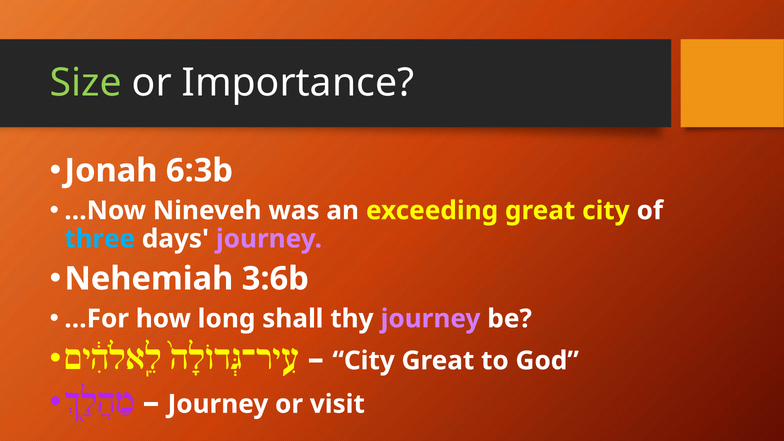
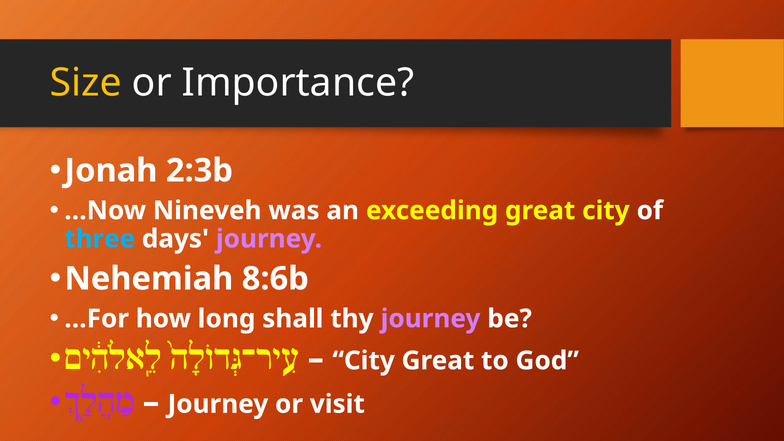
Size colour: light green -> yellow (86, 83)
6:3b: 6:3b -> 2:3b (199, 171)
3:6b: 3:6b -> 8:6b (275, 279)
